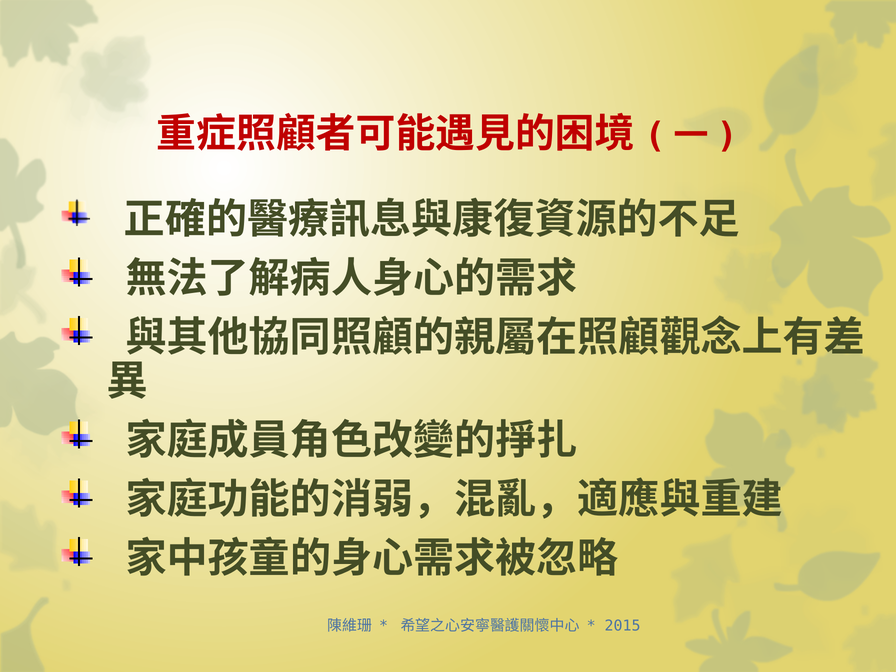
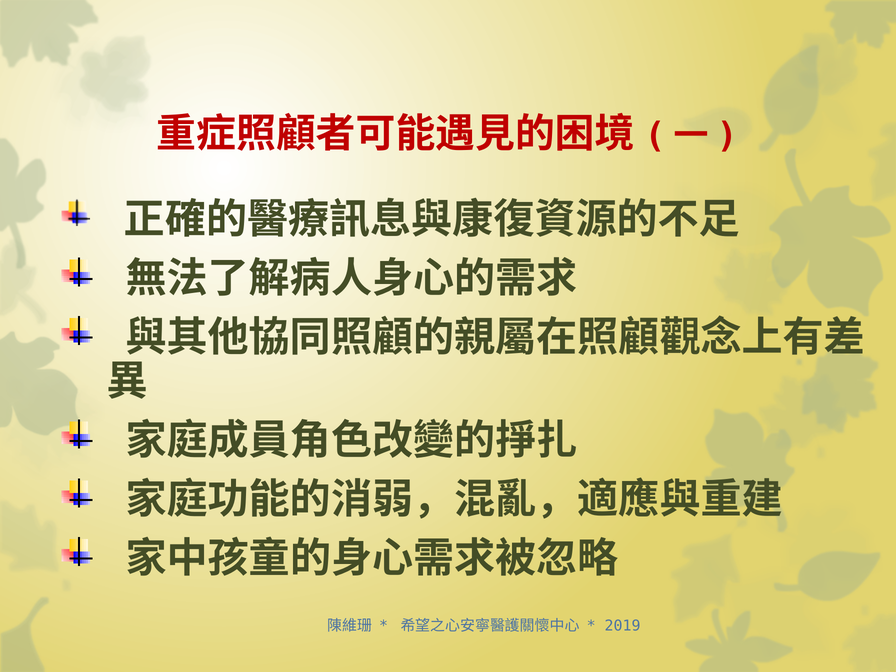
2015: 2015 -> 2019 (623, 626)
